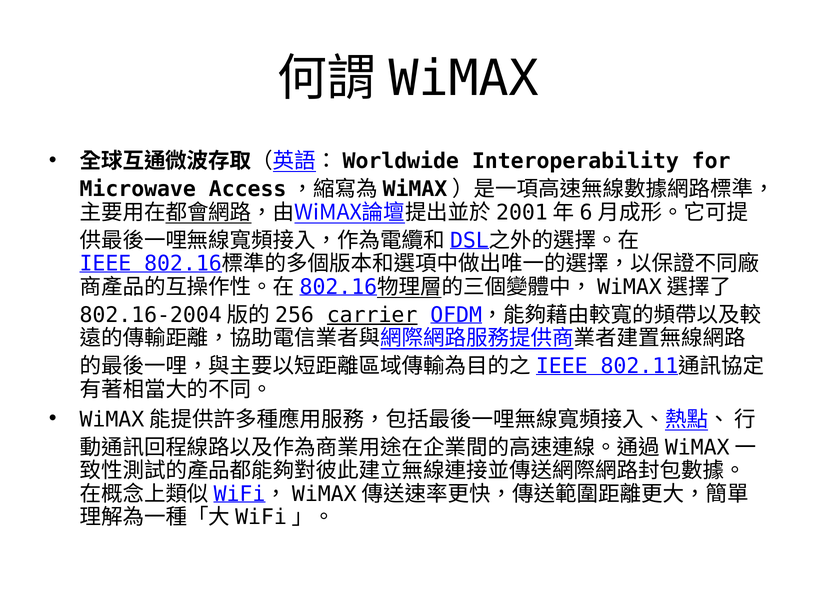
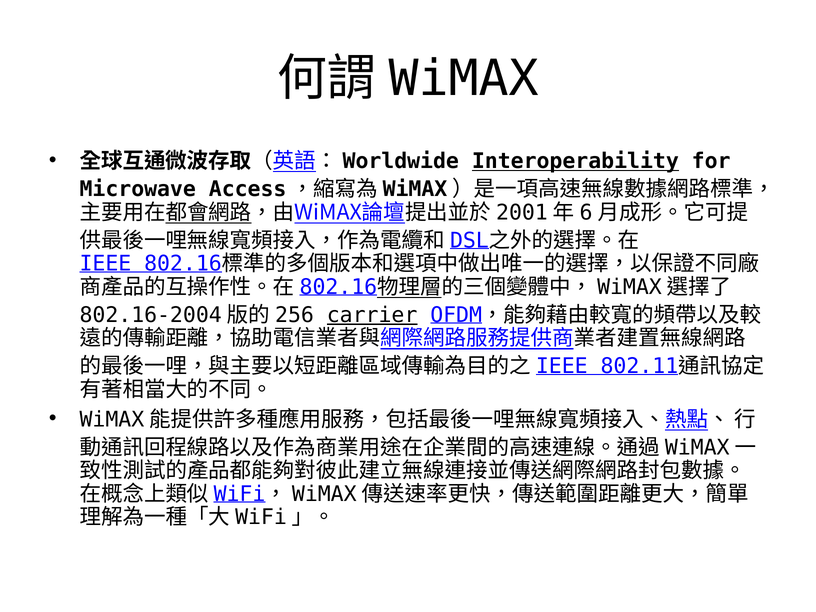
Interoperability underline: none -> present (575, 161)
